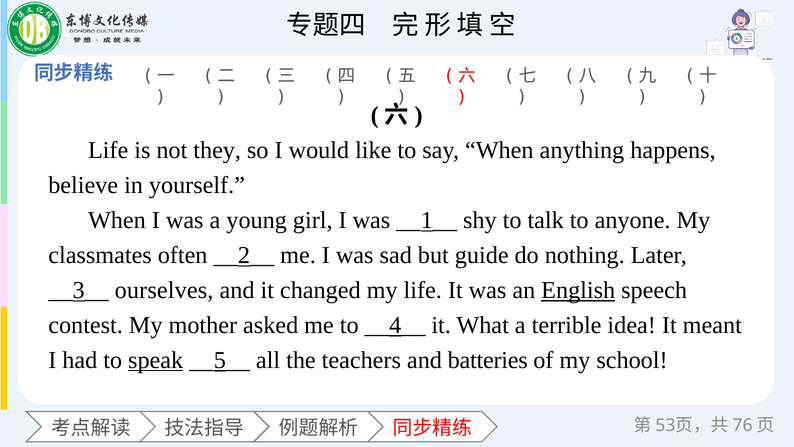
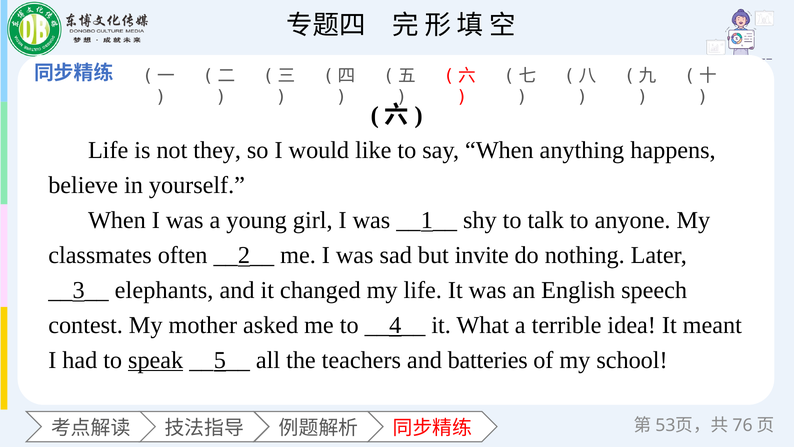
guide: guide -> invite (482, 255)
ourselves: ourselves -> elephants (164, 290)
English underline: present -> none (578, 290)
